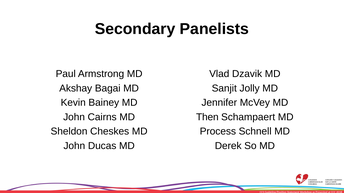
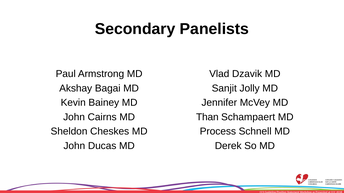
Then: Then -> Than (207, 117)
